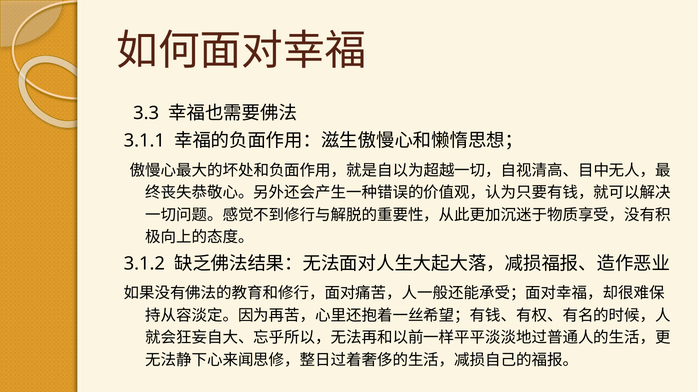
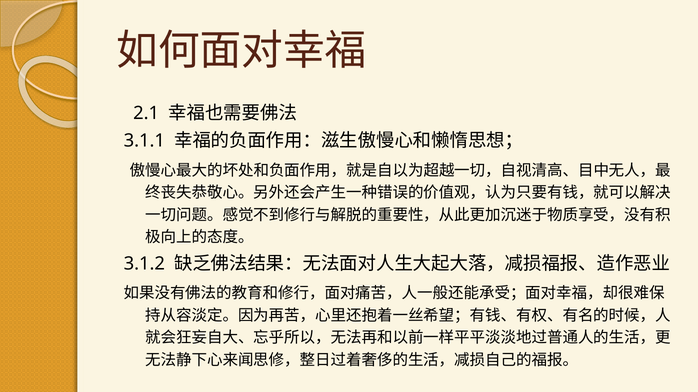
3.3: 3.3 -> 2.1 (146, 113)
